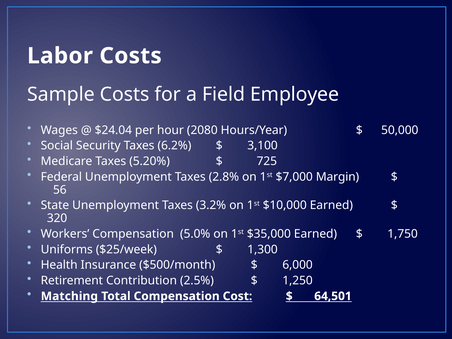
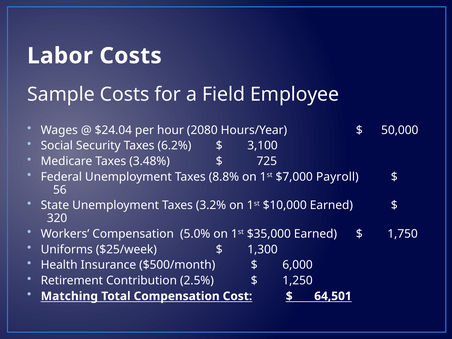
5.20%: 5.20% -> 3.48% (150, 161)
2.8%: 2.8% -> 8.8% (224, 177)
Margin: Margin -> Payroll (337, 177)
